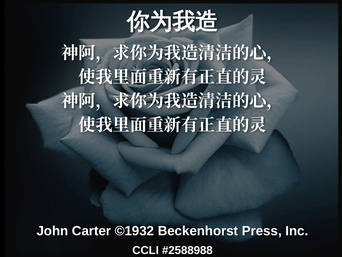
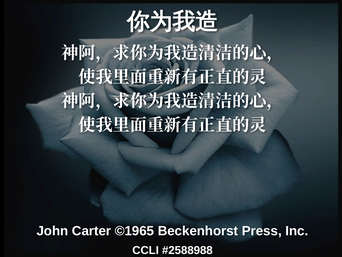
©1932: ©1932 -> ©1965 (134, 230)
